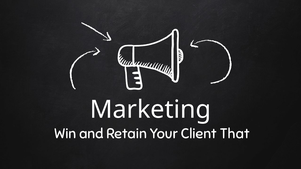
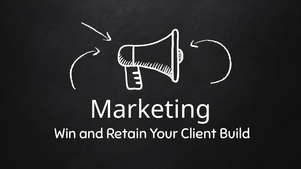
That: That -> Build (235, 134)
